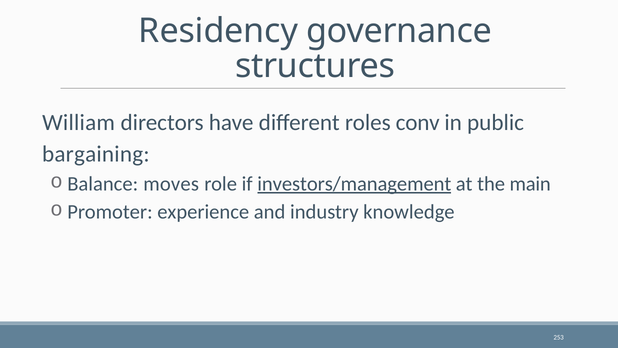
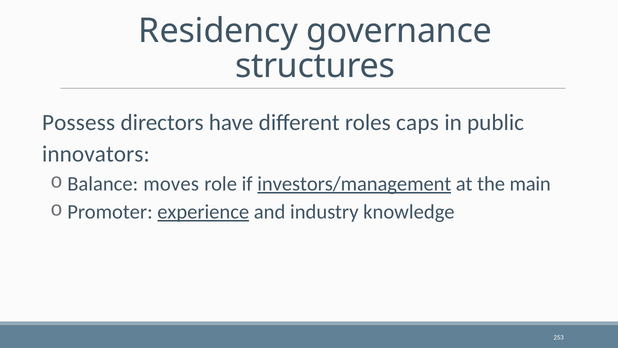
William: William -> Possess (79, 122)
conv: conv -> caps (417, 122)
bargaining: bargaining -> innovators (96, 154)
experience underline: none -> present (203, 212)
